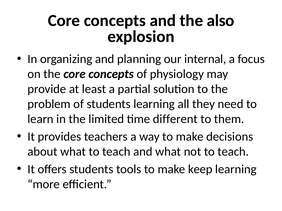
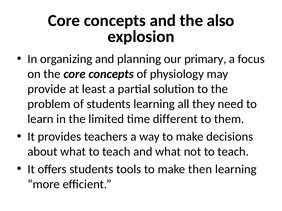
internal: internal -> primary (205, 59)
keep: keep -> then (200, 169)
